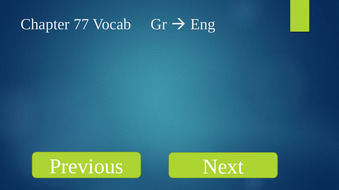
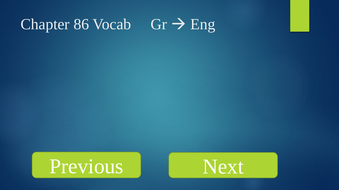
77: 77 -> 86 (81, 24)
